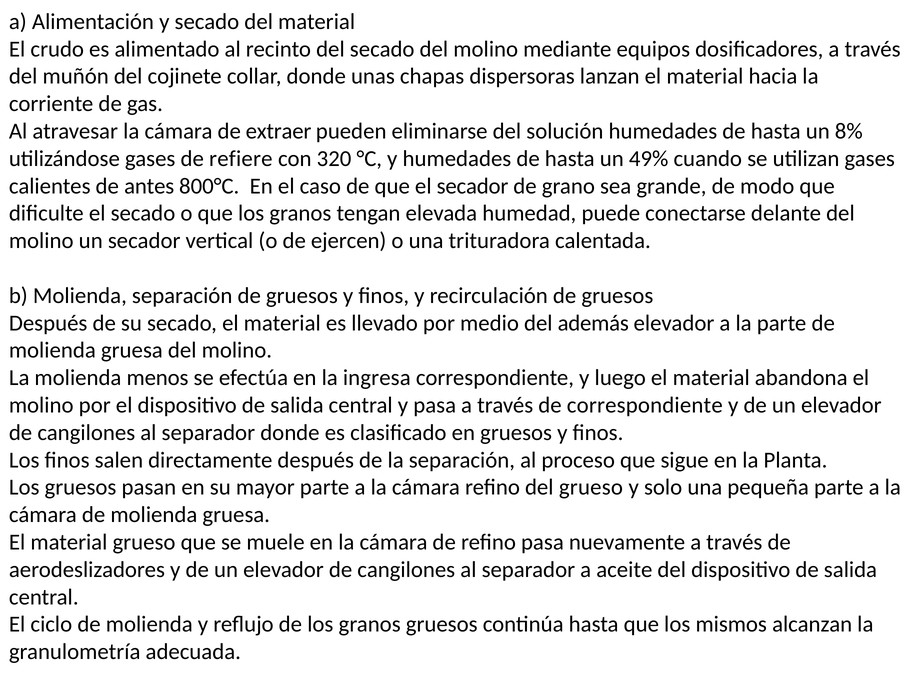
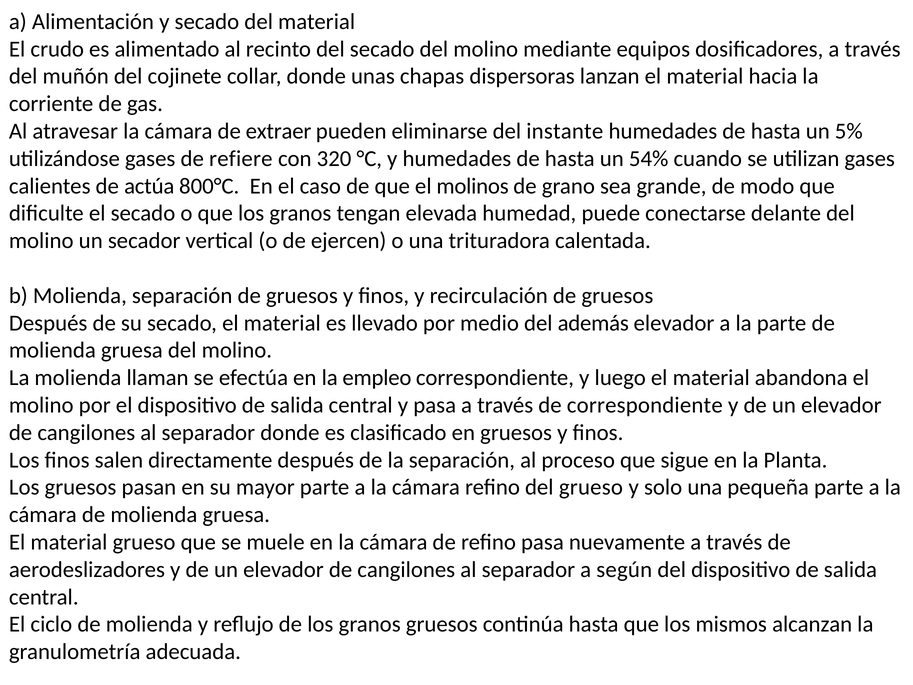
solución: solución -> instante (565, 131)
8%: 8% -> 5% (849, 131)
49%: 49% -> 54% (649, 159)
antes: antes -> actúa (149, 186)
el secador: secador -> molinos (473, 186)
menos: menos -> llaman (158, 378)
ingresa: ingresa -> empleo (377, 378)
aceite: aceite -> según (624, 569)
